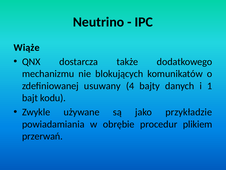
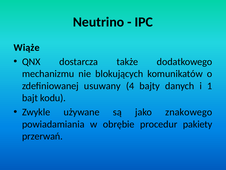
przykładzie: przykładzie -> znakowego (189, 112)
plikiem: plikiem -> pakiety (198, 124)
